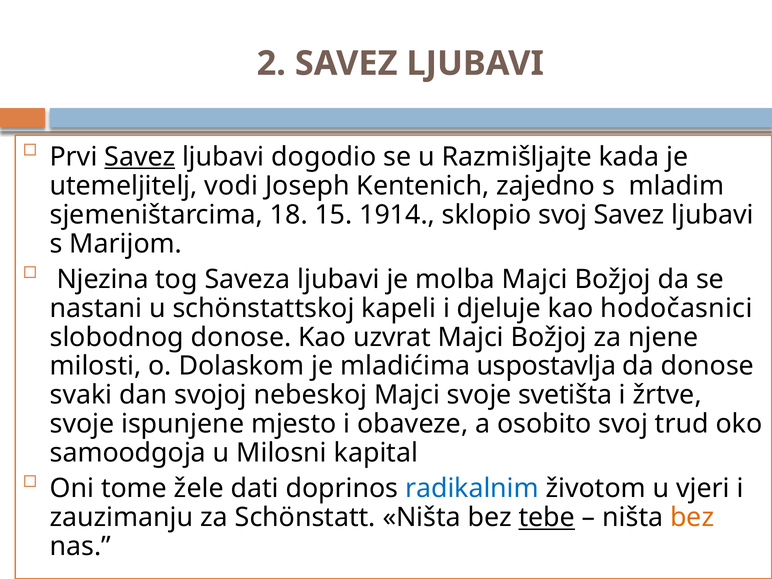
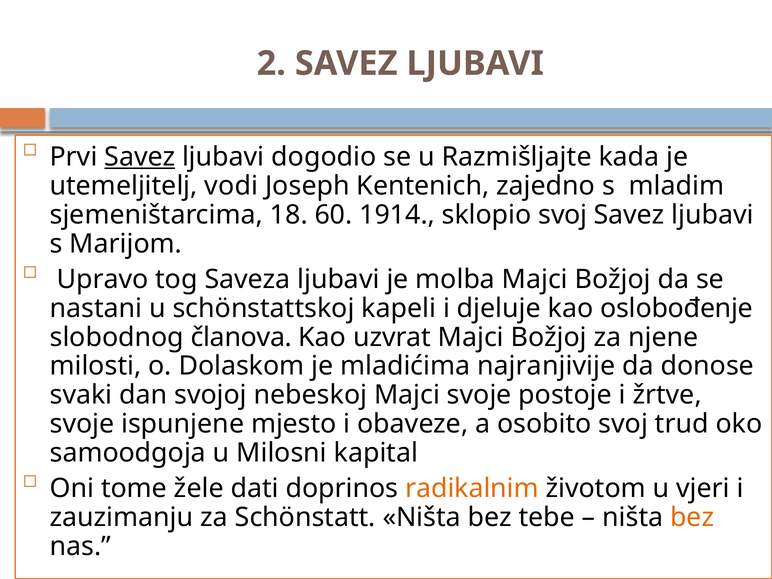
15: 15 -> 60 (334, 215)
Njezina: Njezina -> Upravo (103, 279)
hodočasnici: hodočasnici -> oslobođenje (677, 308)
slobodnog donose: donose -> članova (241, 337)
uspostavlja: uspostavlja -> najranjivije (546, 366)
svetišta: svetišta -> postoje (565, 395)
radikalnim colour: blue -> orange (472, 489)
tebe underline: present -> none (547, 518)
